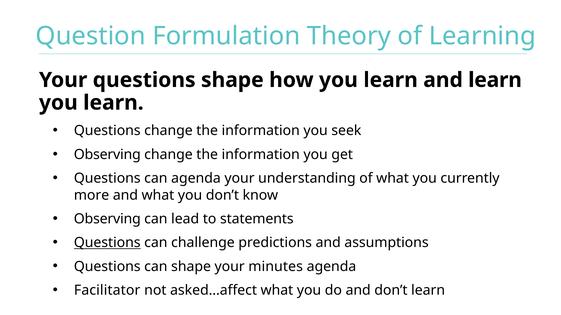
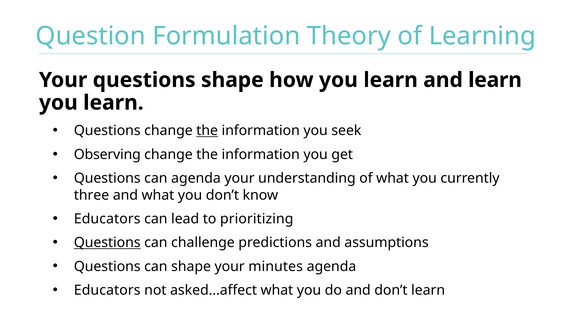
the underline: none -> present (207, 131)
more: more -> three (92, 195)
Observing: Observing -> Educators (107, 219)
statements: statements -> prioritizing (257, 219)
Facilitator: Facilitator -> Educators (107, 291)
